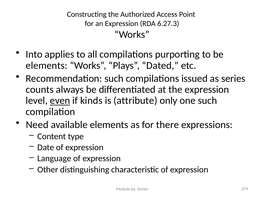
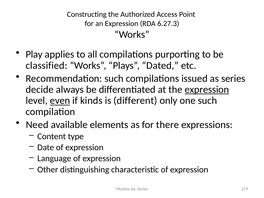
Into: Into -> Play (34, 54)
elements: elements -> classified (47, 65)
counts: counts -> decide (40, 90)
expression underline: none -> present (207, 90)
attribute: attribute -> different (135, 101)
